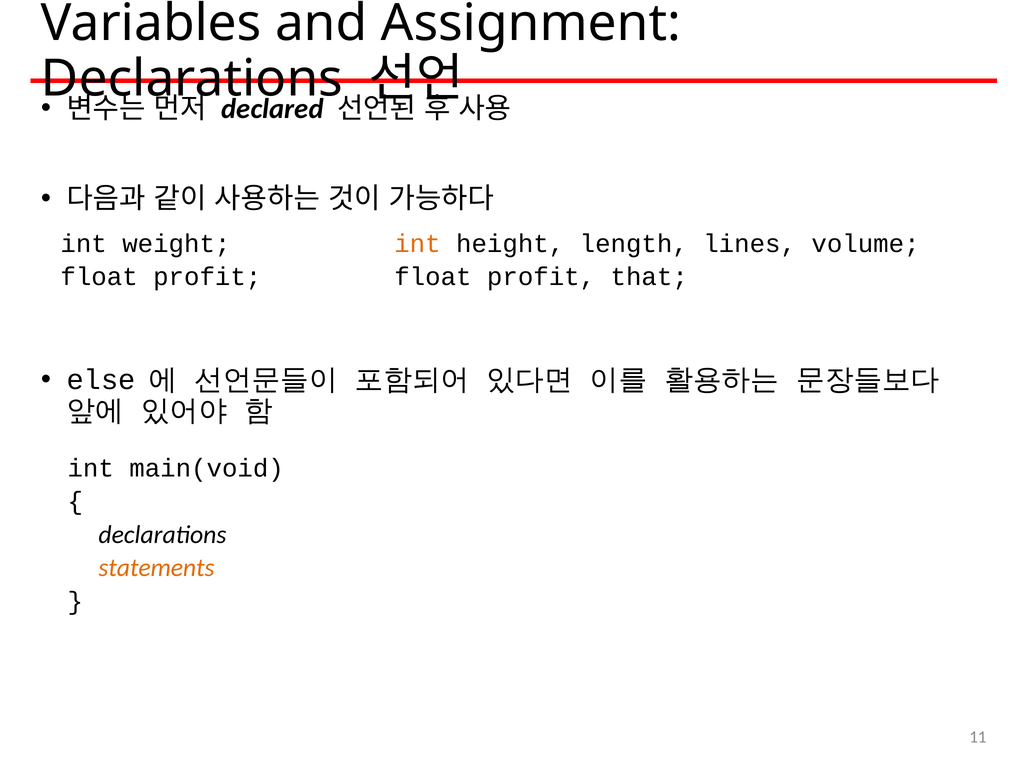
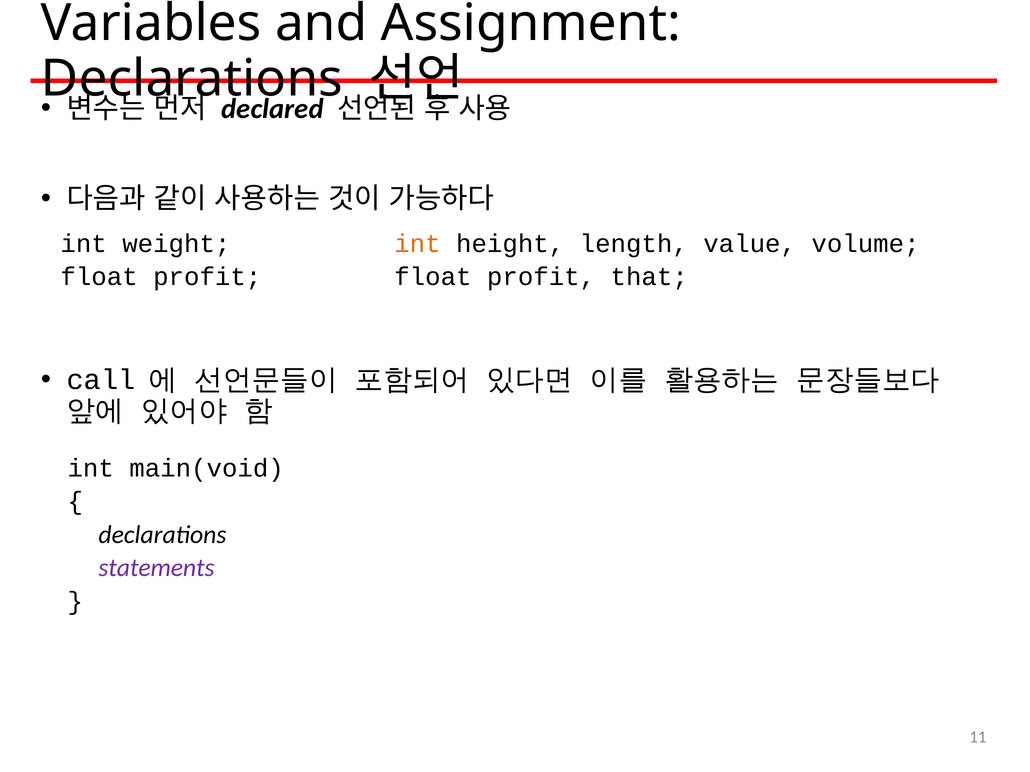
lines: lines -> value (750, 244)
else: else -> call (101, 380)
statements colour: orange -> purple (156, 568)
